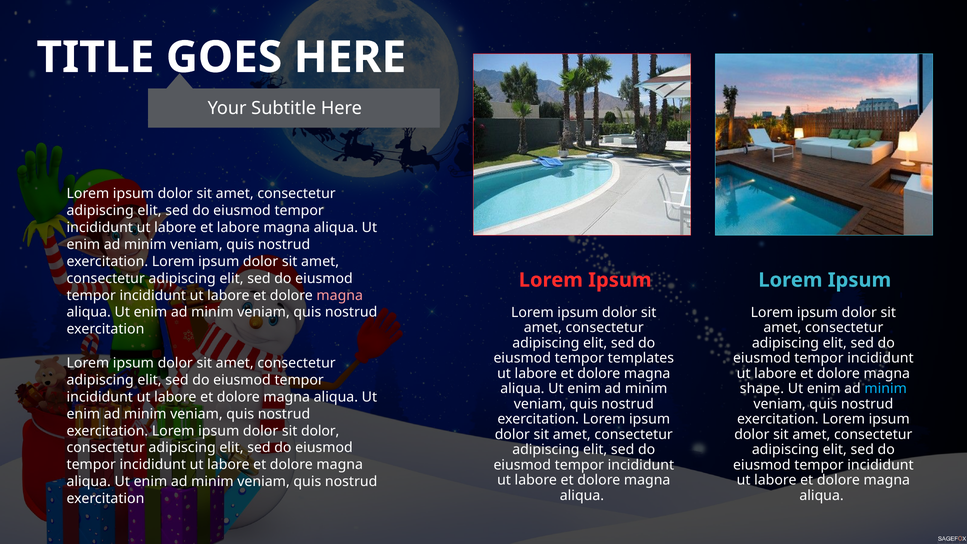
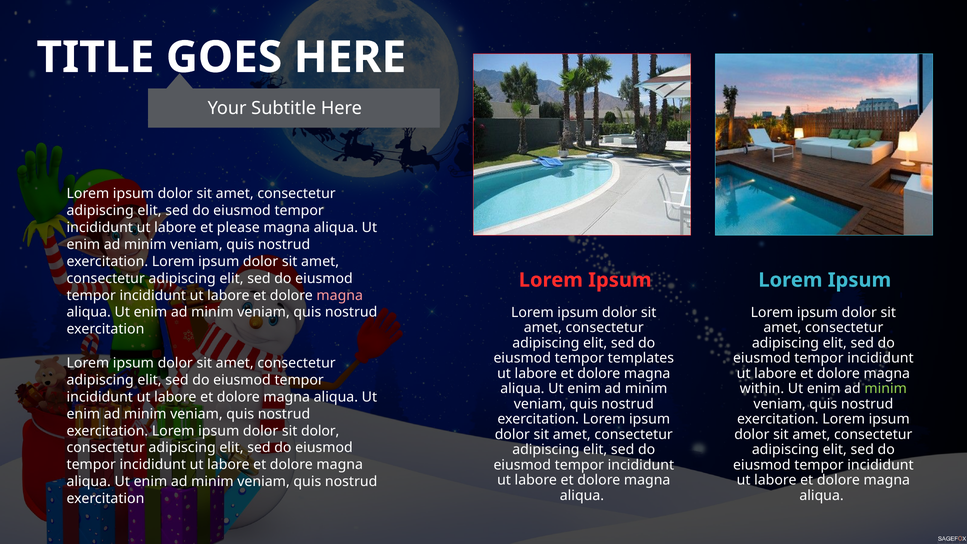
et labore: labore -> please (238, 228)
shape: shape -> within (762, 389)
minim colour: light blue -> light green (886, 389)
